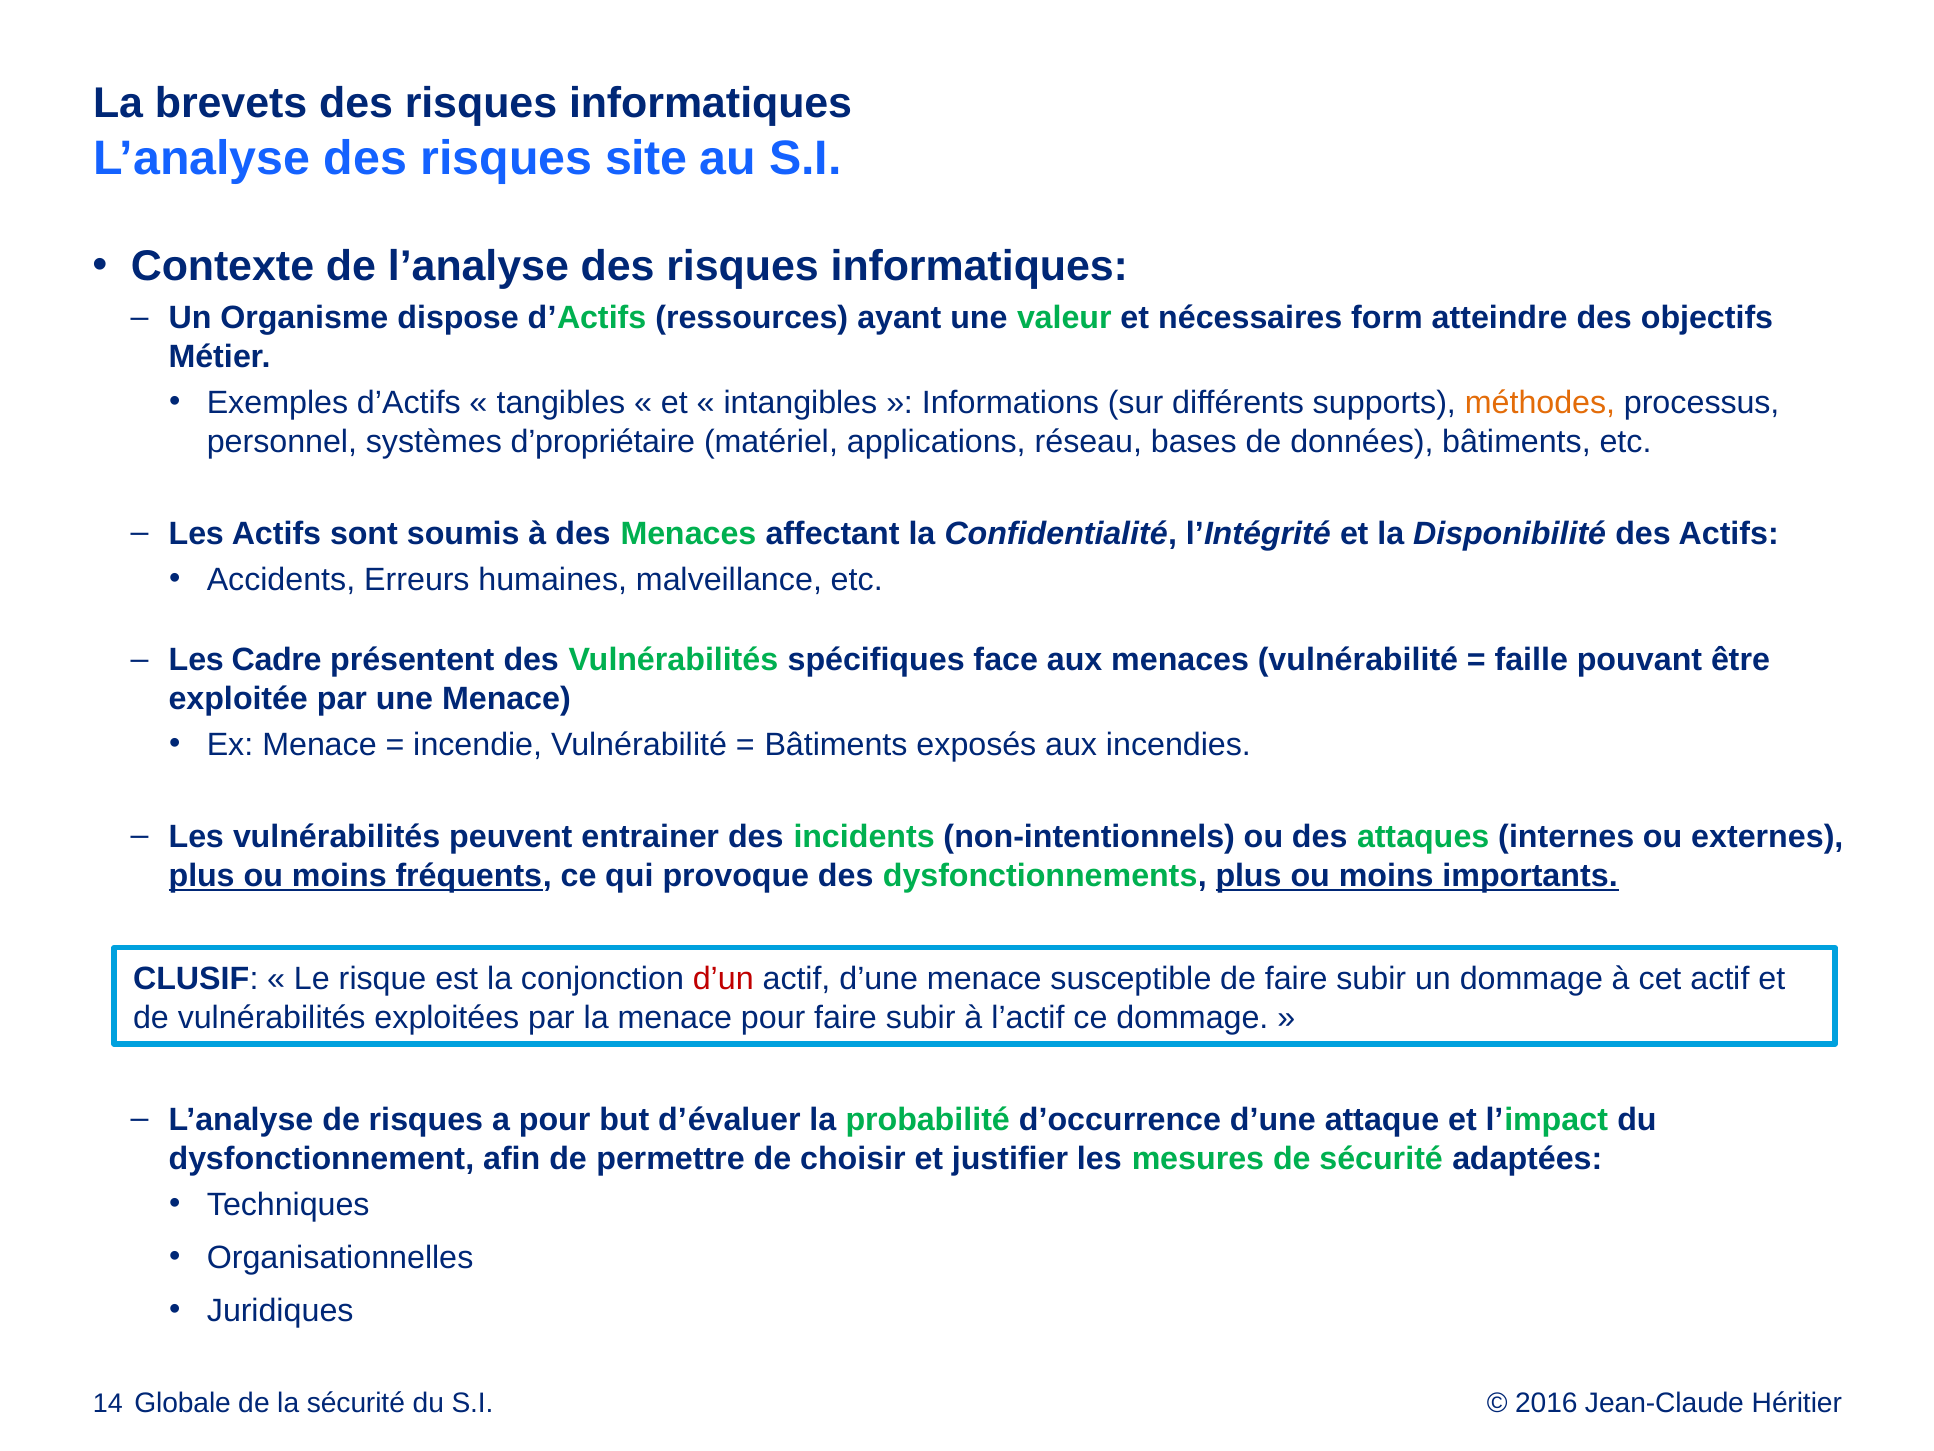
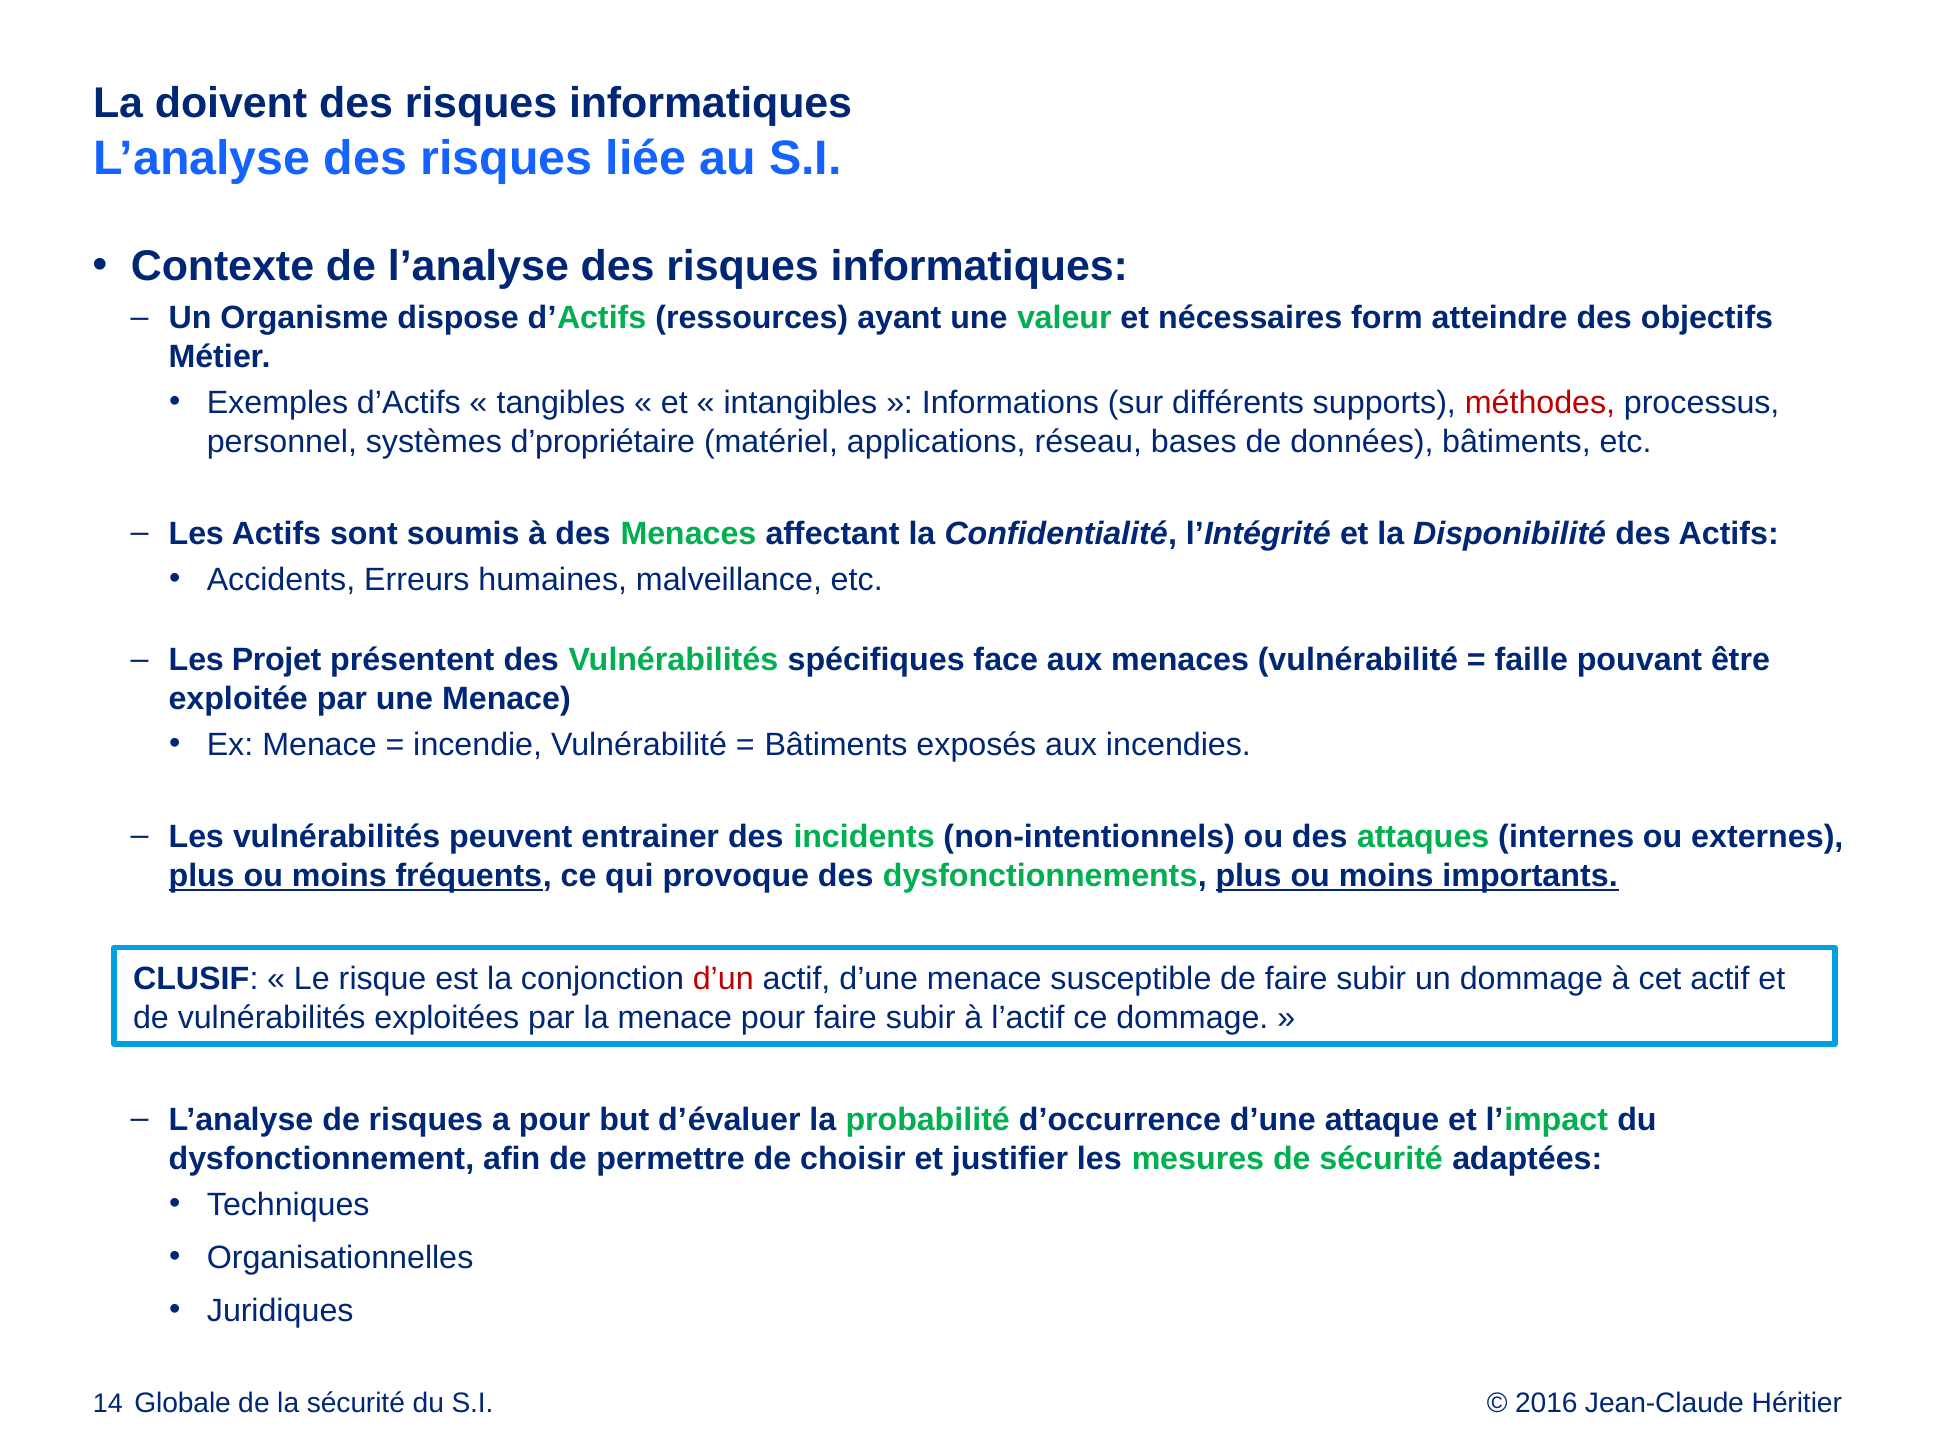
brevets: brevets -> doivent (231, 103)
site: site -> liée (646, 158)
méthodes colour: orange -> red (1540, 403)
Cadre: Cadre -> Projet (277, 660)
